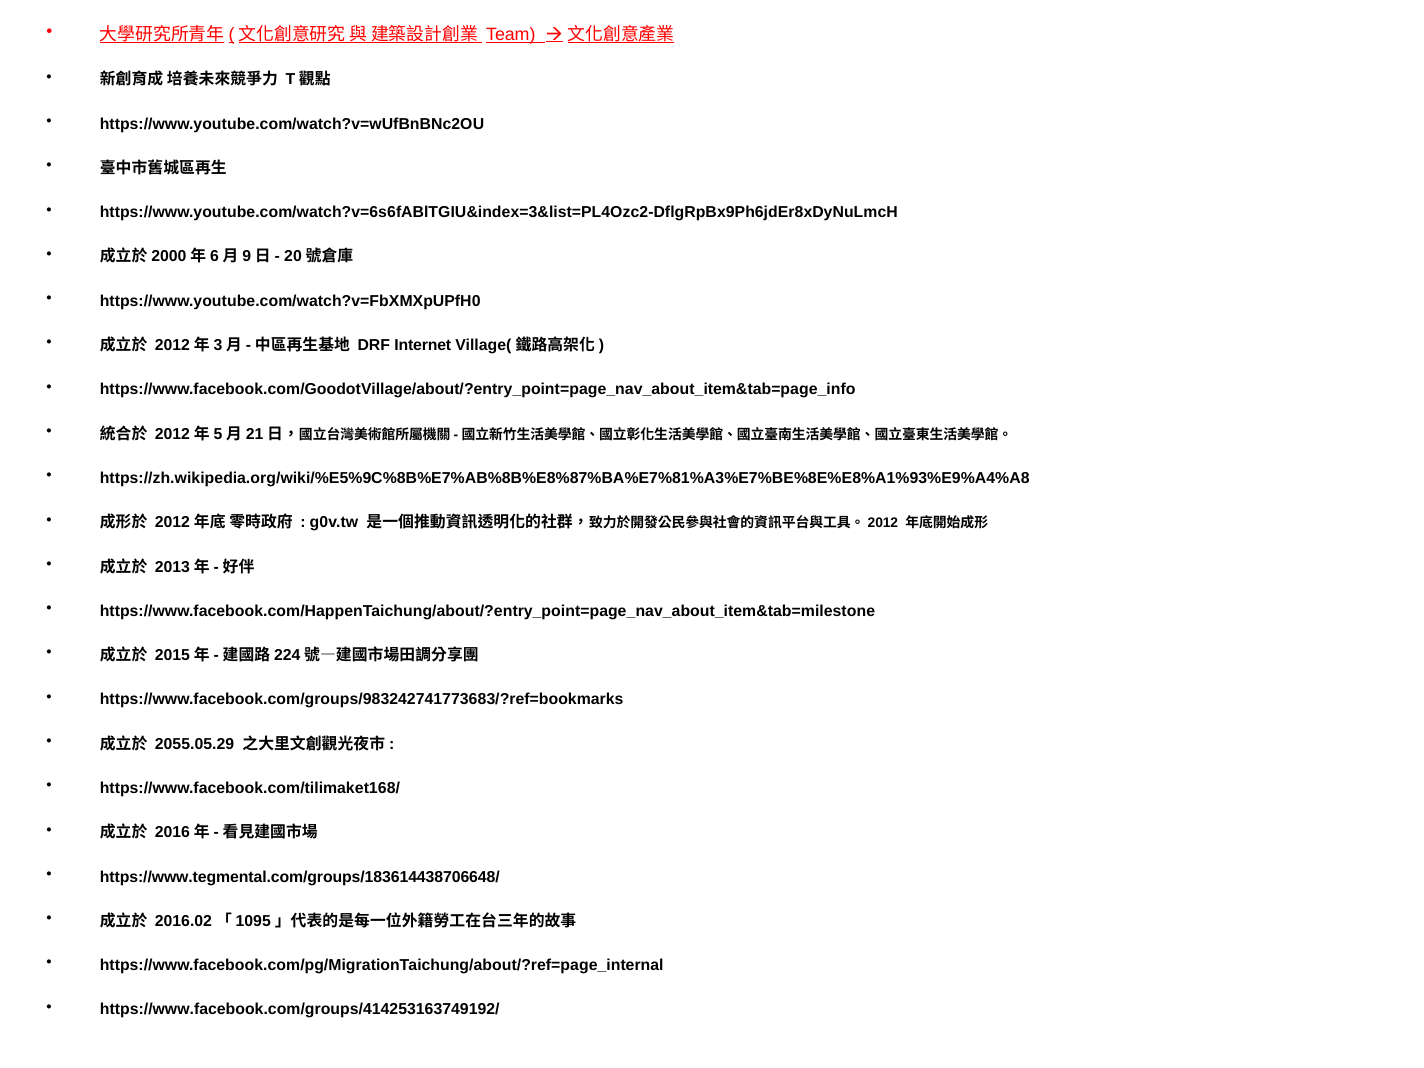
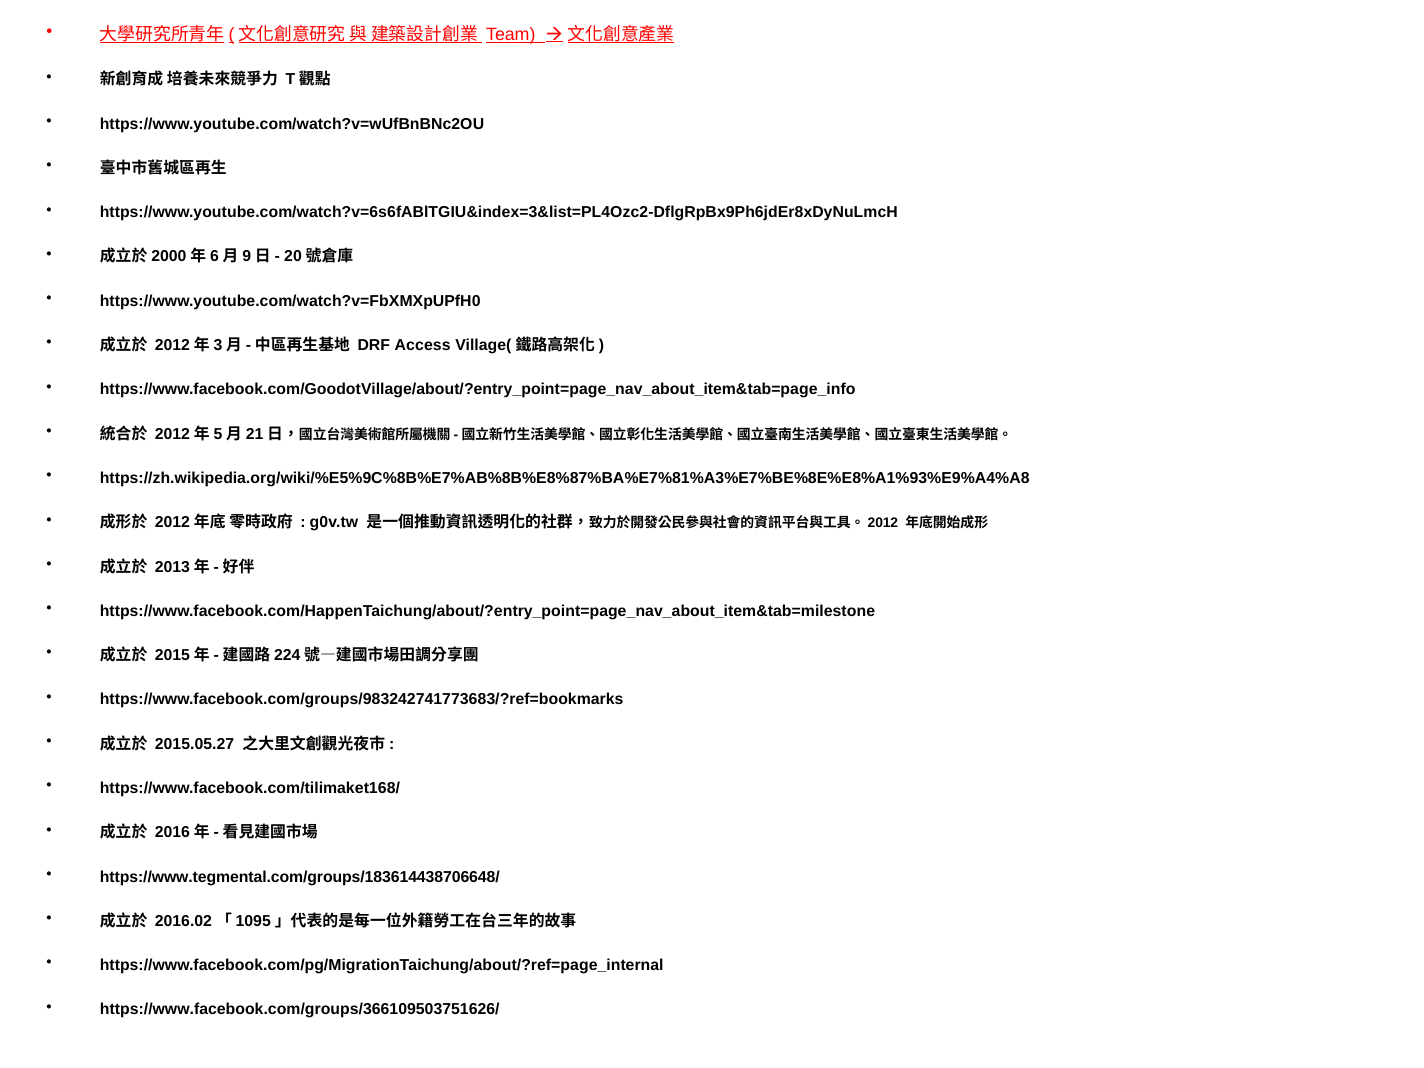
Internet: Internet -> Access (423, 345)
2055.05.29: 2055.05.29 -> 2015.05.27 (195, 744)
https://www.facebook.com/groups/414253163749192/: https://www.facebook.com/groups/414253163749192/ -> https://www.facebook.com/groups/366109503751626/ (300, 1010)
